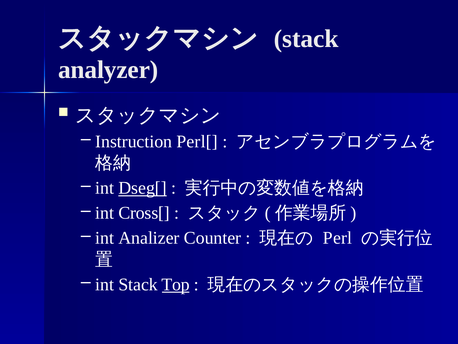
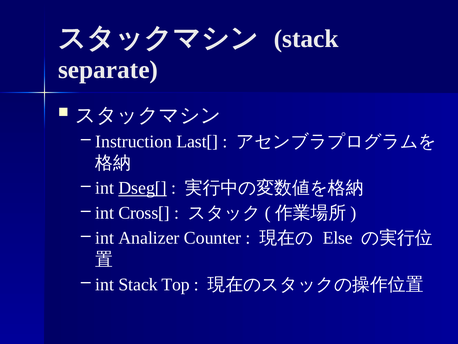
analyzer: analyzer -> separate (108, 70)
Perl[: Perl[ -> Last[ (197, 141)
Perl: Perl -> Else (338, 238)
Top underline: present -> none (176, 284)
